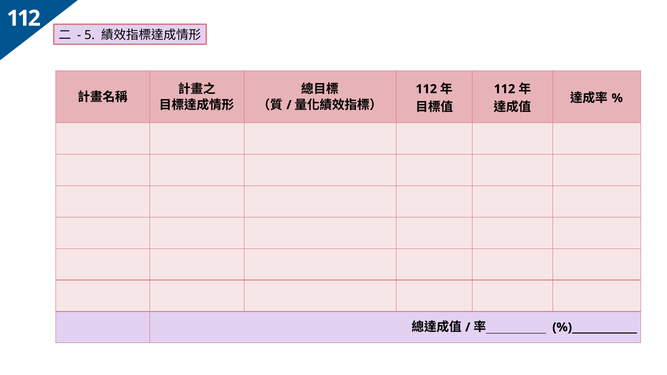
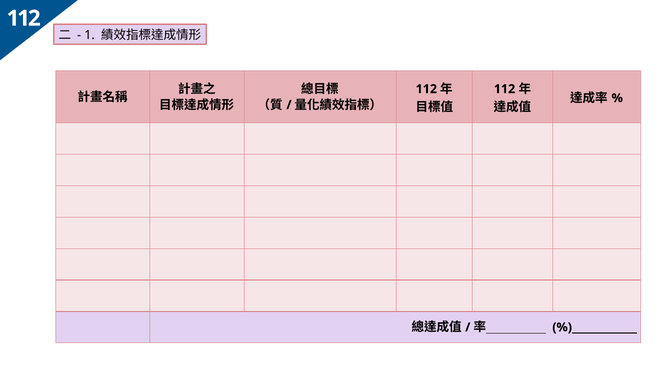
5: 5 -> 1 (90, 35)
